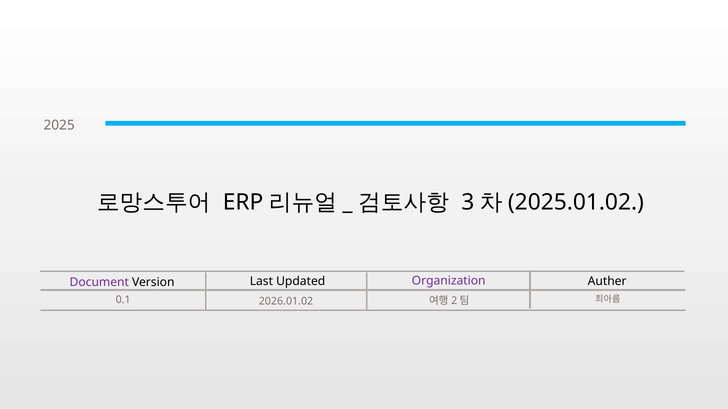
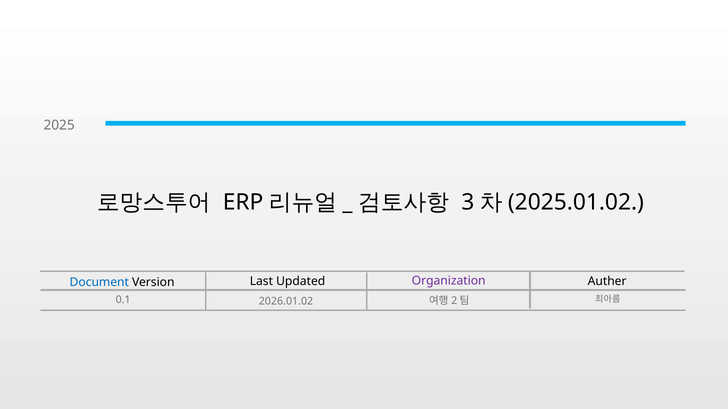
Document colour: purple -> blue (99, 283)
